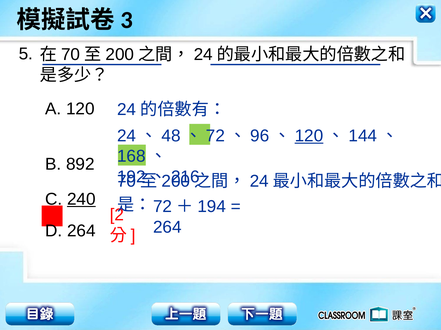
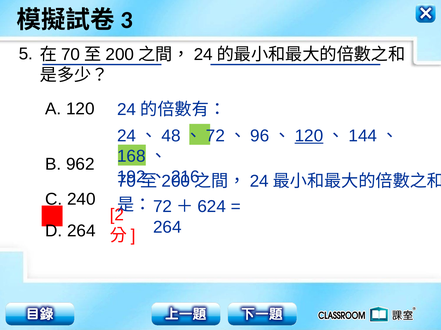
892: 892 -> 962 (80, 165)
240 underline: present -> none (81, 200)
194: 194 -> 624 (212, 207)
